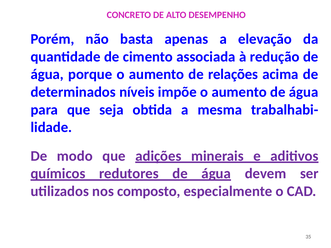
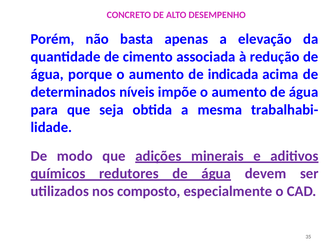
relações: relações -> indicada (233, 74)
